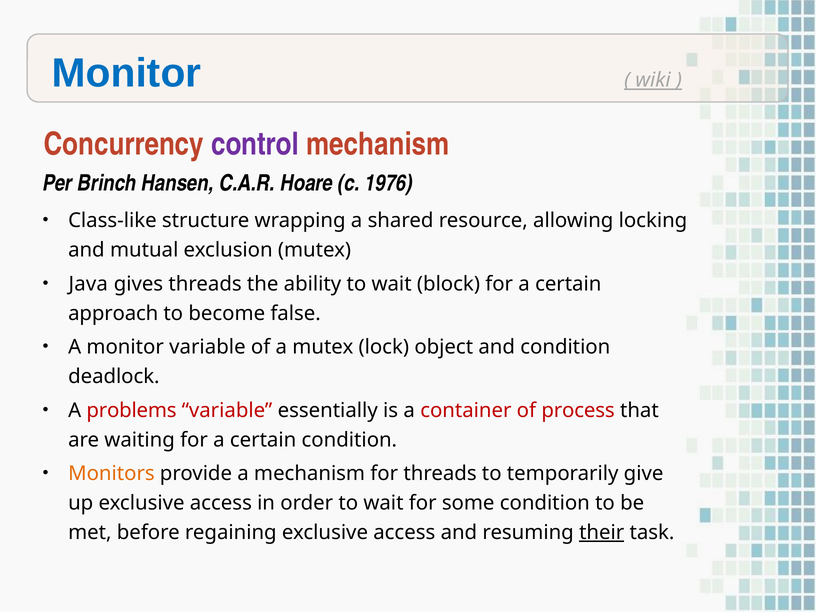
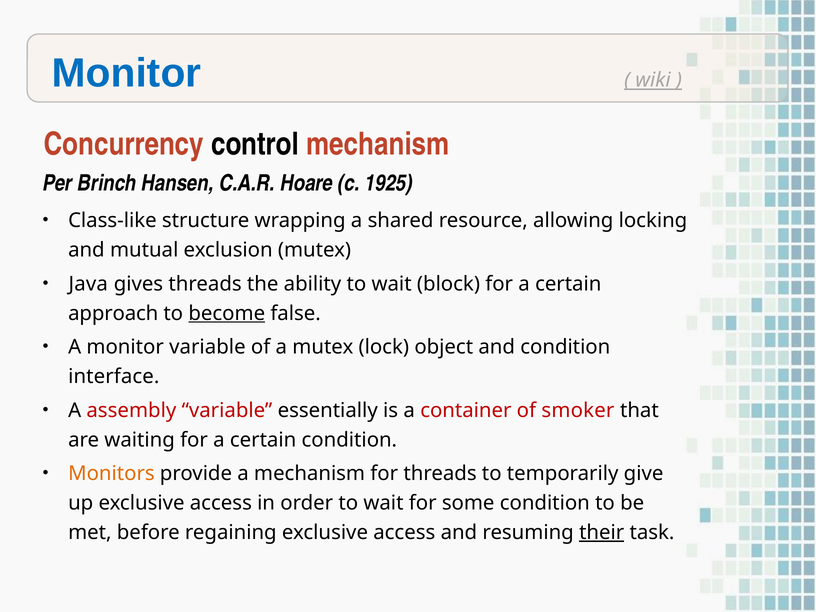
control colour: purple -> black (255, 144)
1976: 1976 -> 1925 (389, 183)
become underline: none -> present (227, 313)
deadlock: deadlock -> interface (114, 377)
problems: problems -> assembly (131, 410)
process: process -> smoker (578, 410)
